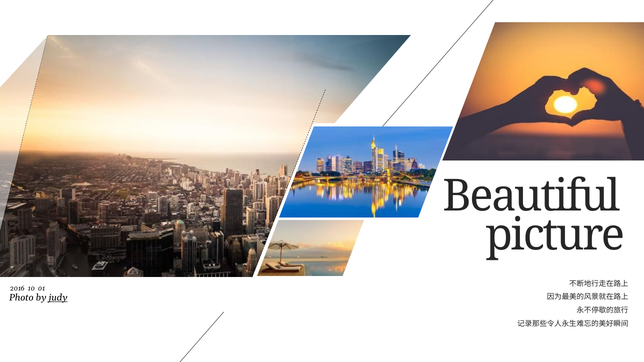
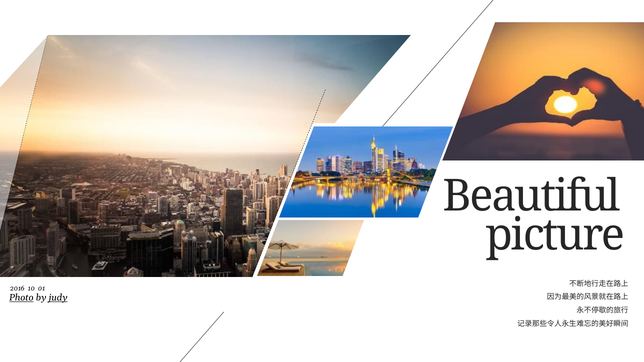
Photo underline: none -> present (21, 298)
